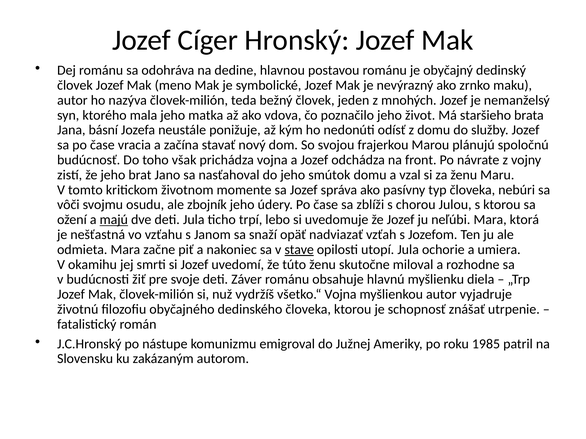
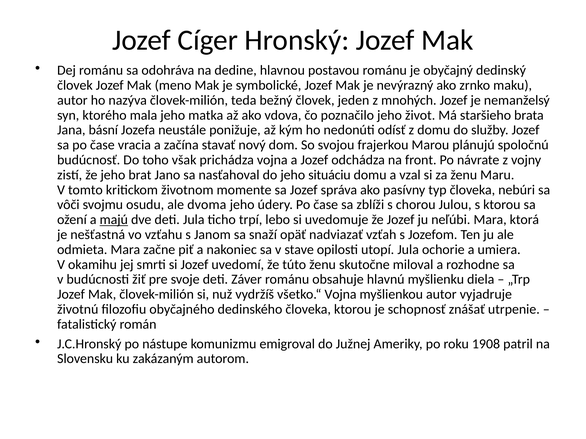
smútok: smútok -> situáciu (329, 175)
zbojník: zbojník -> dvoma (207, 205)
stave underline: present -> none (299, 250)
1985: 1985 -> 1908 (486, 344)
